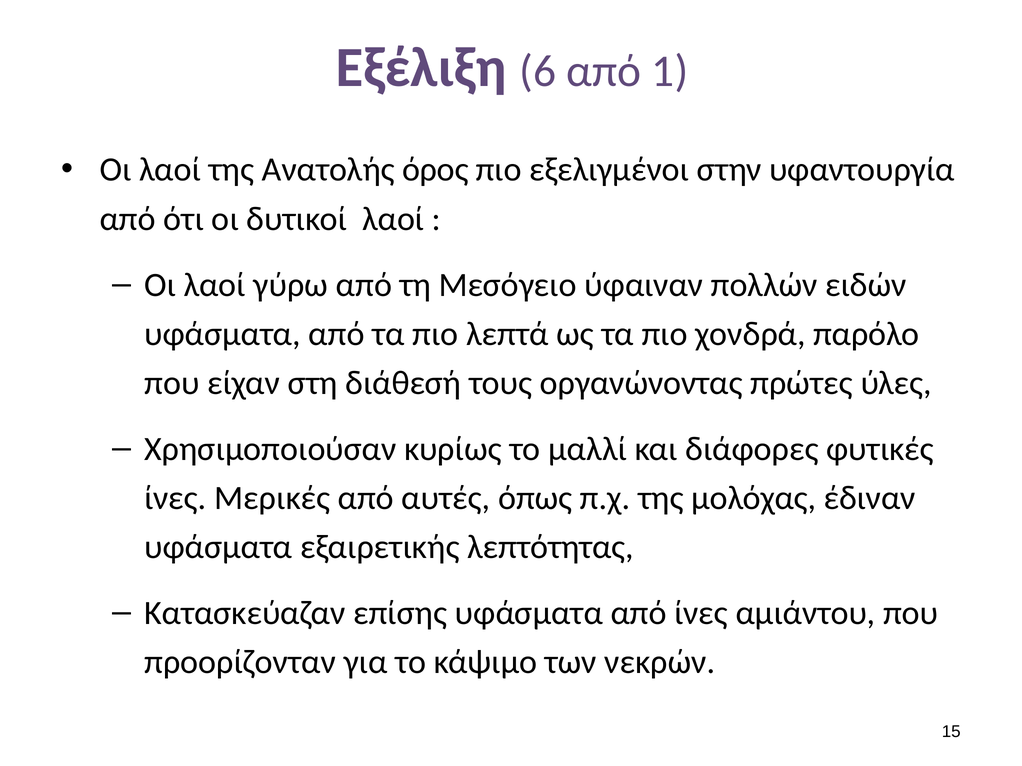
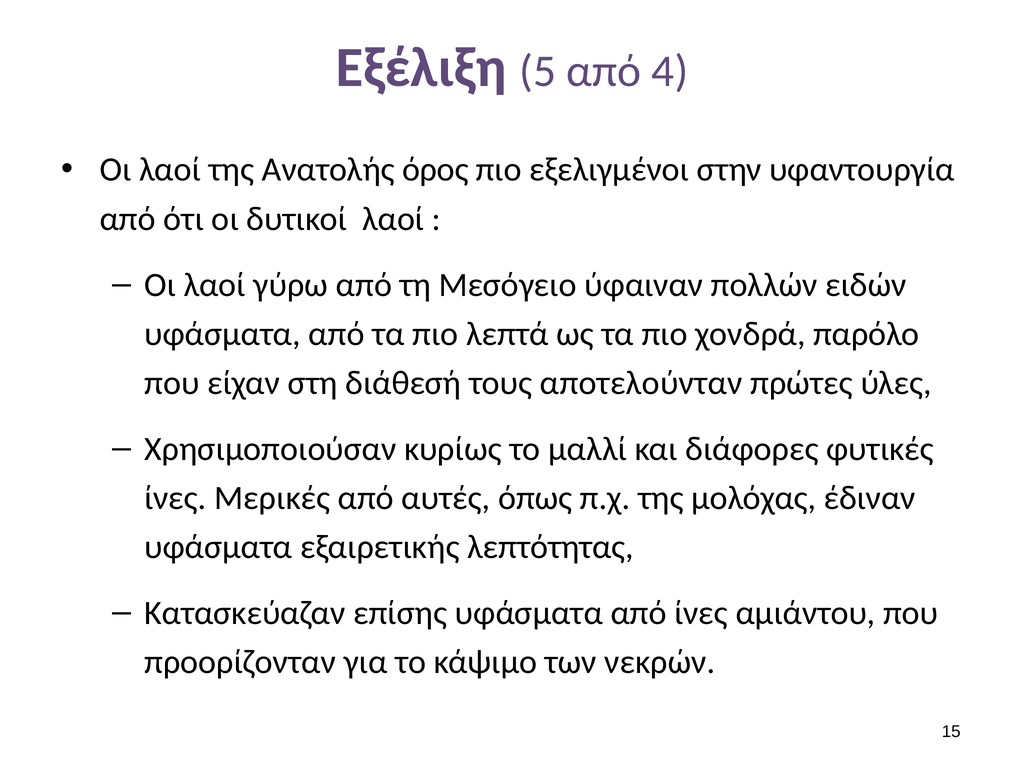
6: 6 -> 5 (538, 72)
1: 1 -> 4 (670, 72)
οργανώνοντας: οργανώνοντας -> αποτελούνταν (641, 383)
